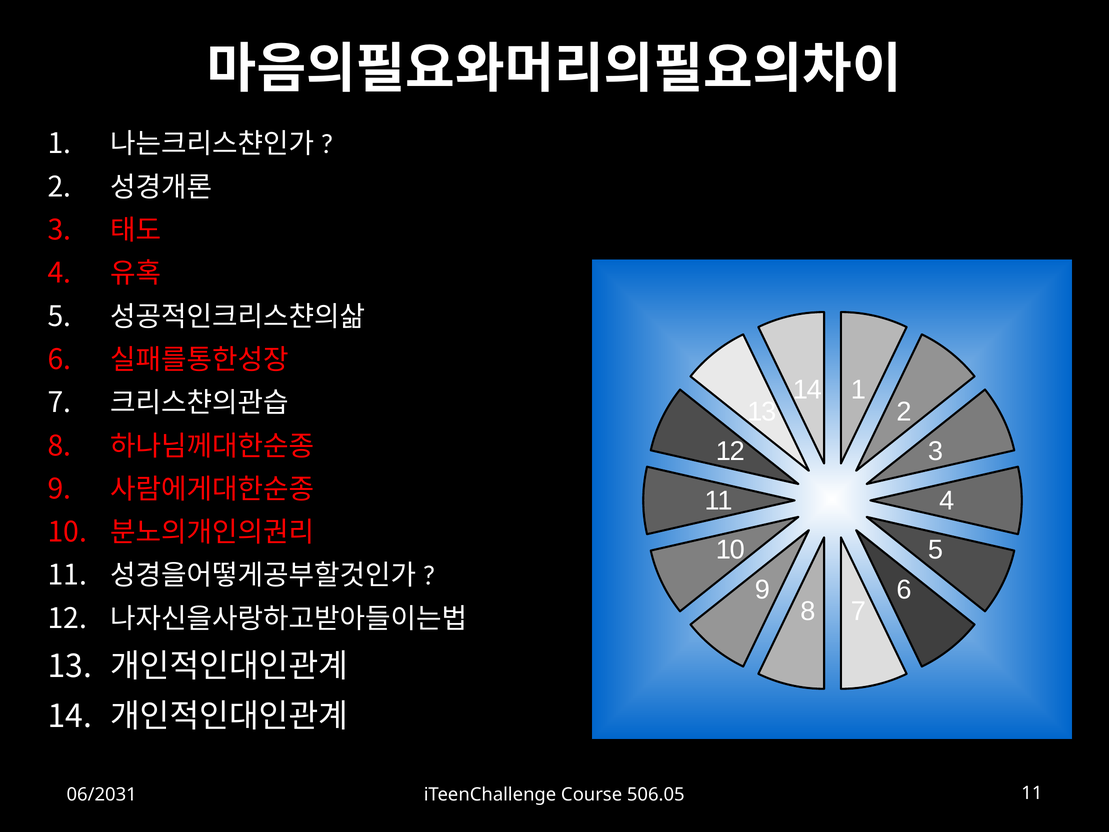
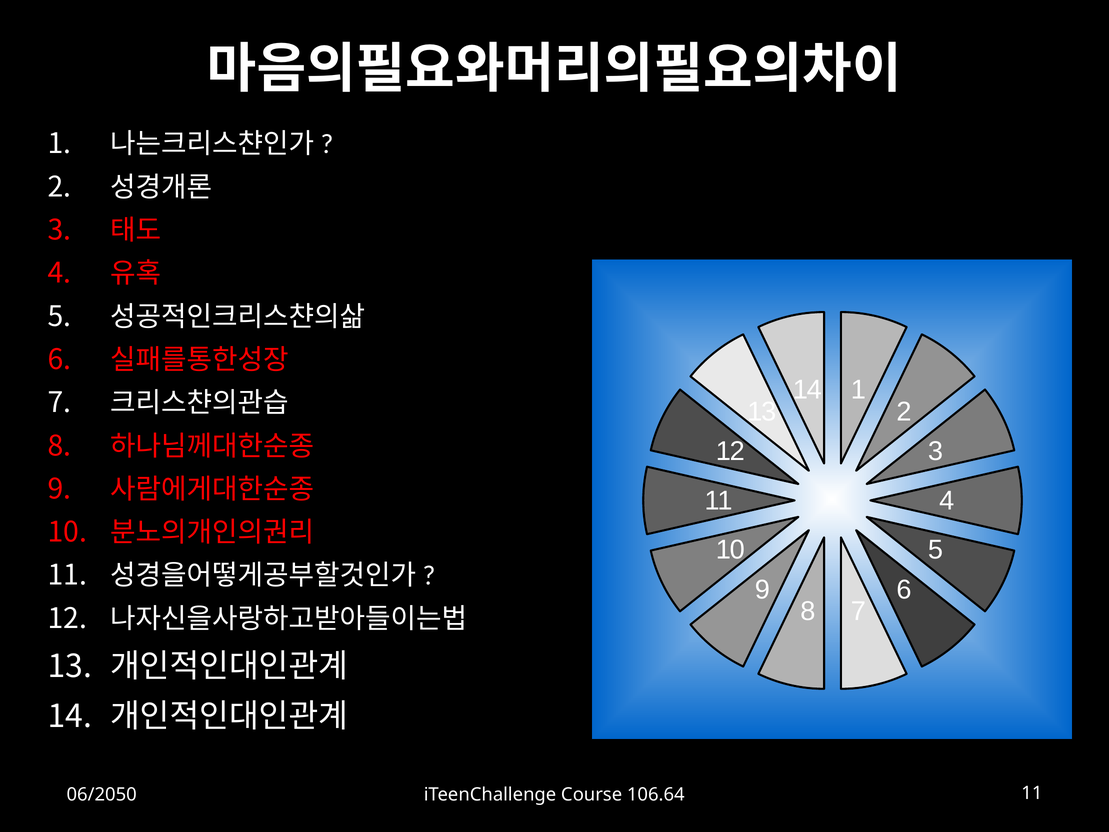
06/2031: 06/2031 -> 06/2050 (102, 794)
506.05: 506.05 -> 106.64 (656, 794)
